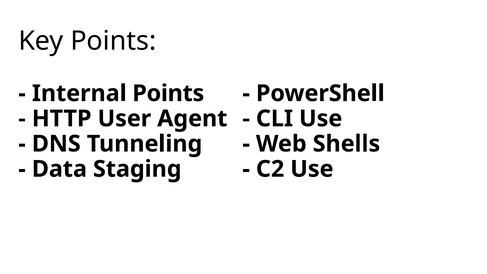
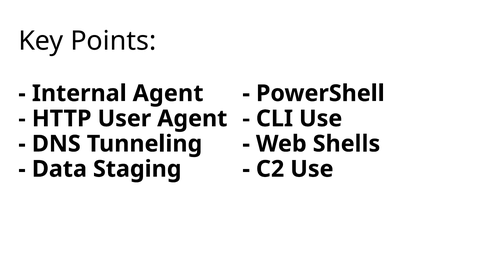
Internal Points: Points -> Agent (168, 93)
